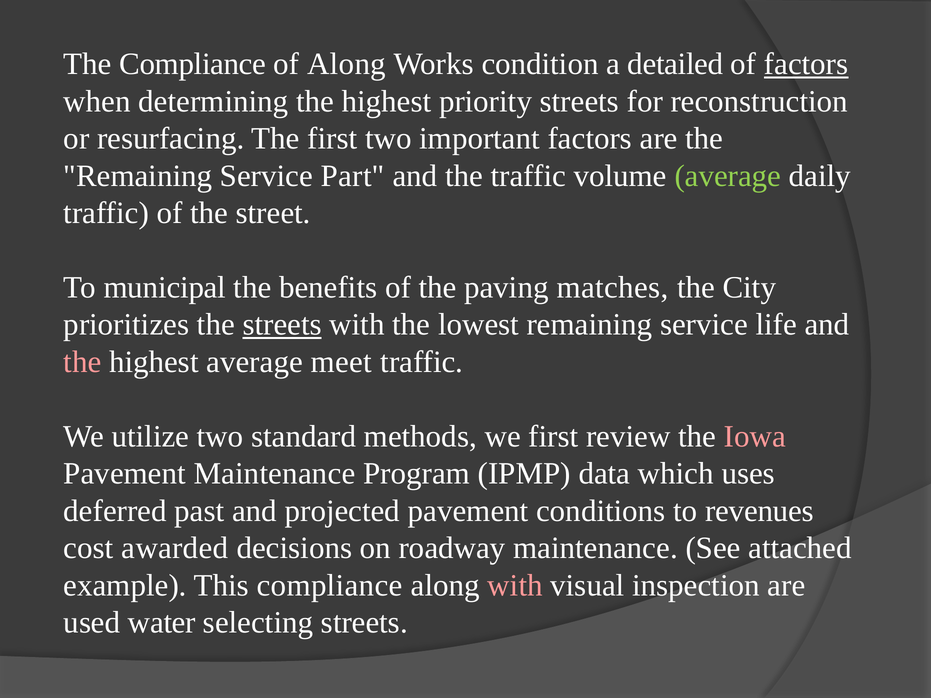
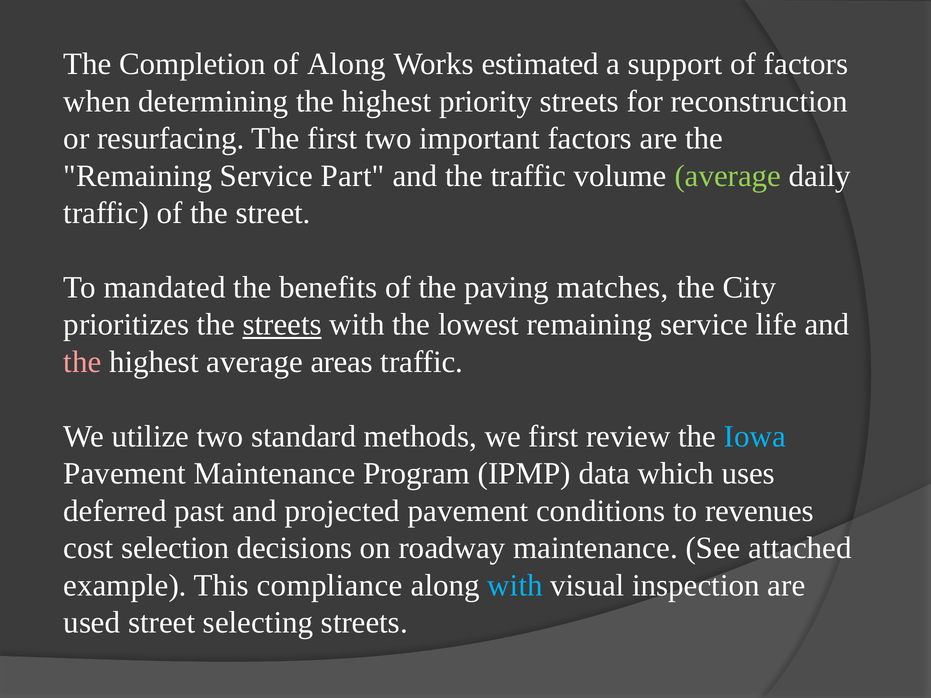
The Compliance: Compliance -> Completion (193, 64)
condition: condition -> estimated (540, 64)
detailed: detailed -> support (675, 64)
factors underline: present -> none (806, 64)
municipal: municipal -> mandated (165, 288)
meet: meet -> areas (342, 362)
Iowa colour: pink -> light blue (755, 437)
awarded: awarded -> selection (175, 548)
with colour: pink -> light blue (515, 585)
used water: water -> street (162, 623)
